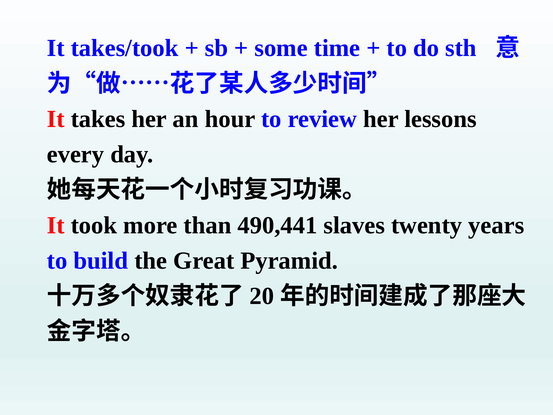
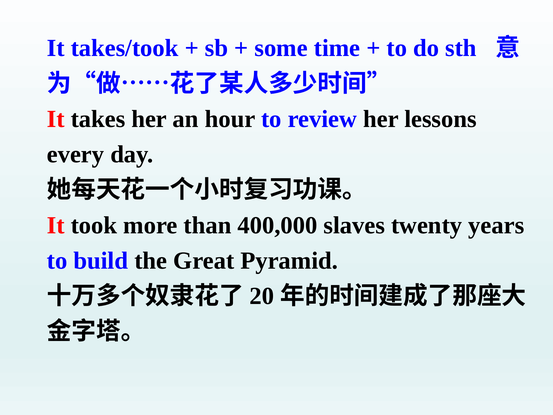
490,441: 490,441 -> 400,000 (277, 225)
